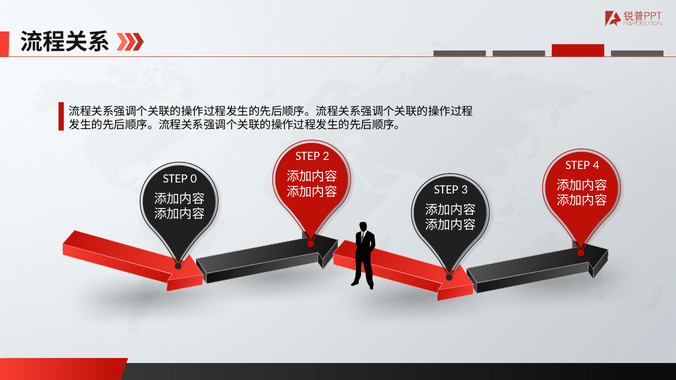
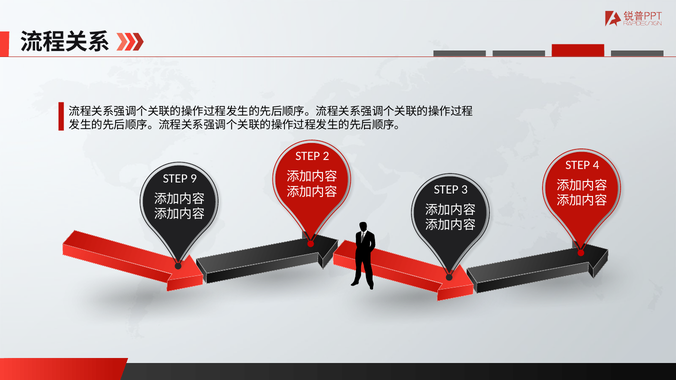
0: 0 -> 9 (194, 179)
